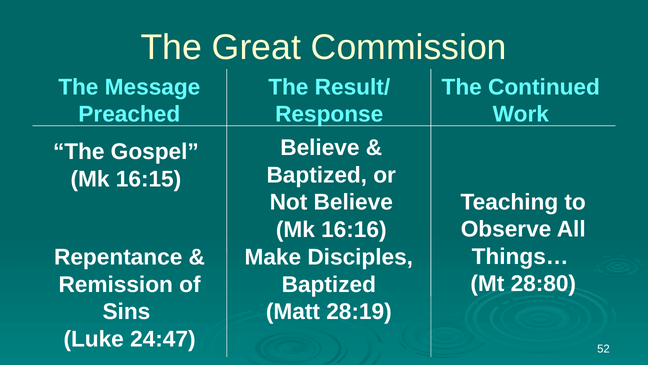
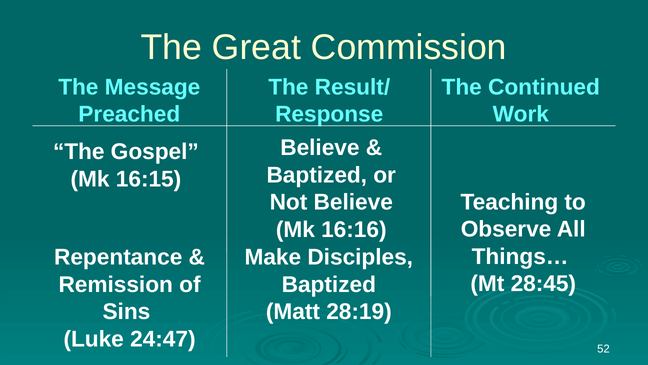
28:80: 28:80 -> 28:45 (543, 284)
